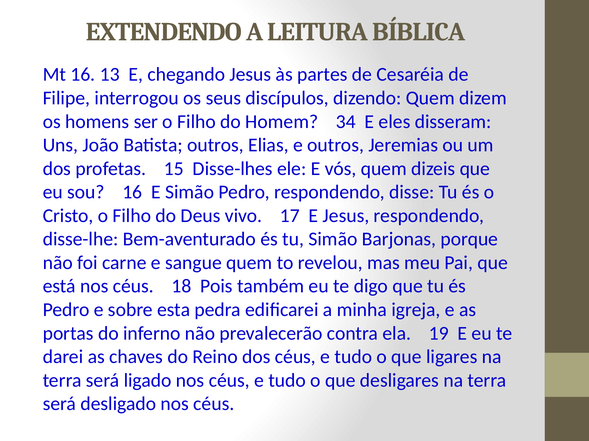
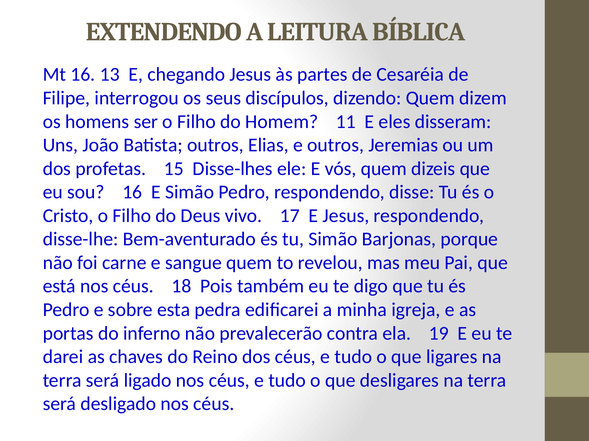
34: 34 -> 11 (346, 122)
